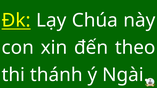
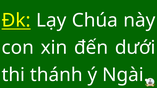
theo: theo -> dưới (135, 48)
